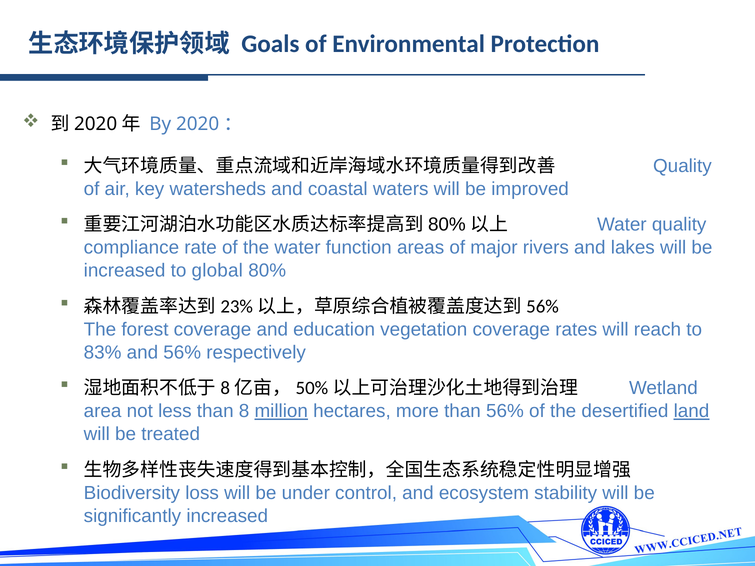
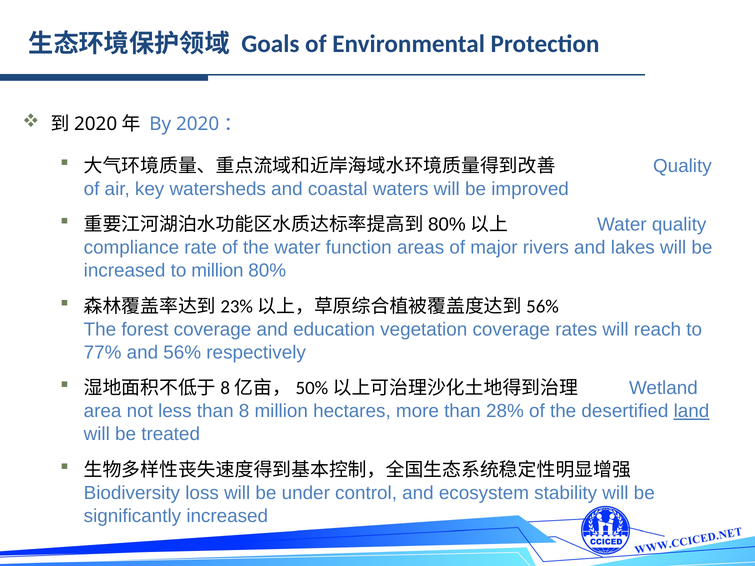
to global: global -> million (217, 271)
83%: 83% -> 77% (103, 353)
million underline: present -> none (281, 411)
than 56%: 56% -> 28% (505, 411)
